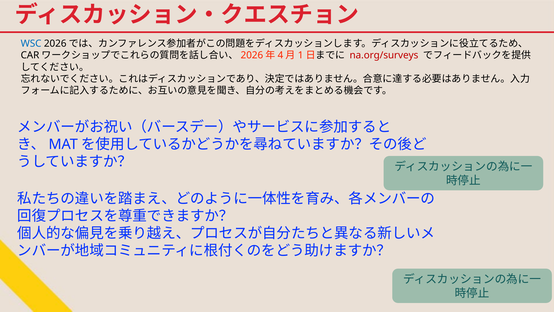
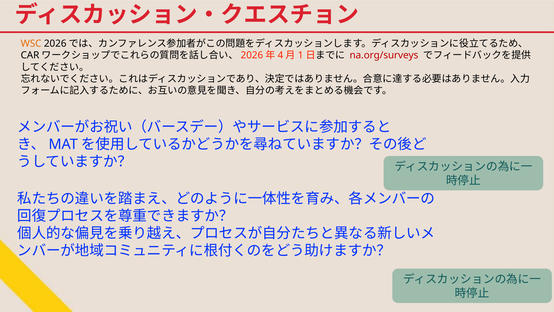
WSC colour: blue -> orange (31, 44)
